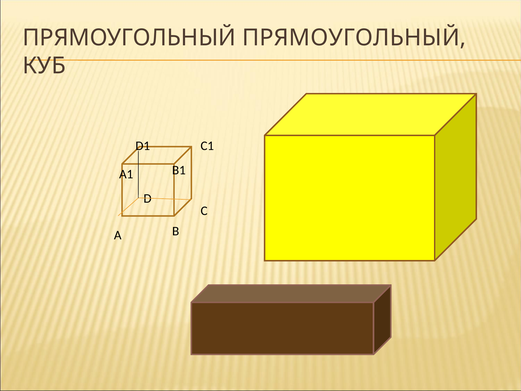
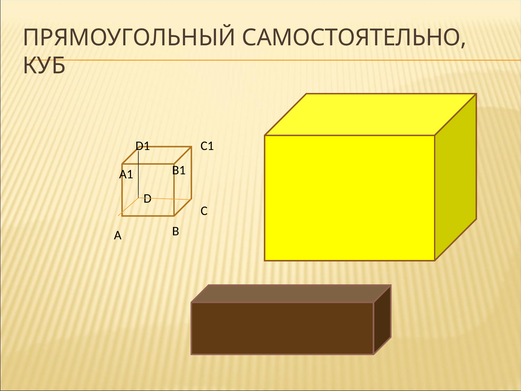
ПРЯМОУГОЛЬНЫЙ ПРЯМОУГОЛЬНЫЙ: ПРЯМОУГОЛЬНЫЙ -> САМОСТОЯТЕЛЬНО (354, 38)
